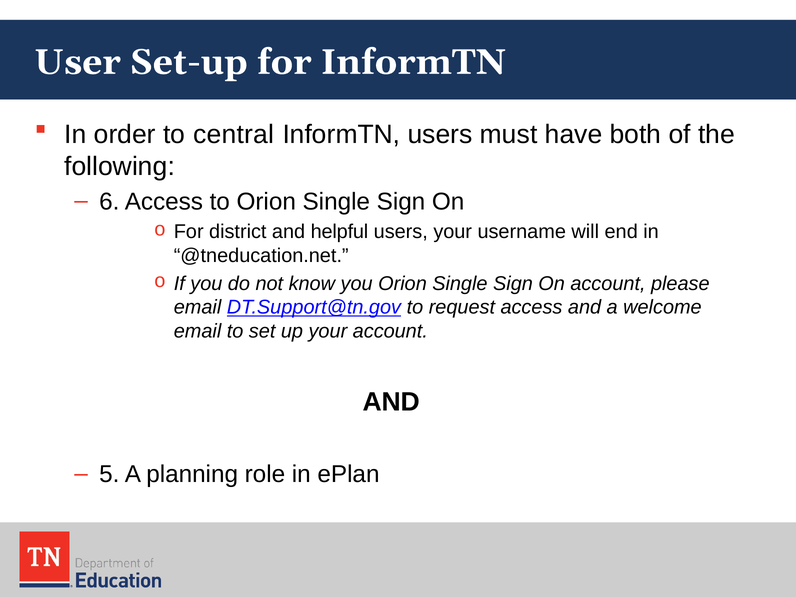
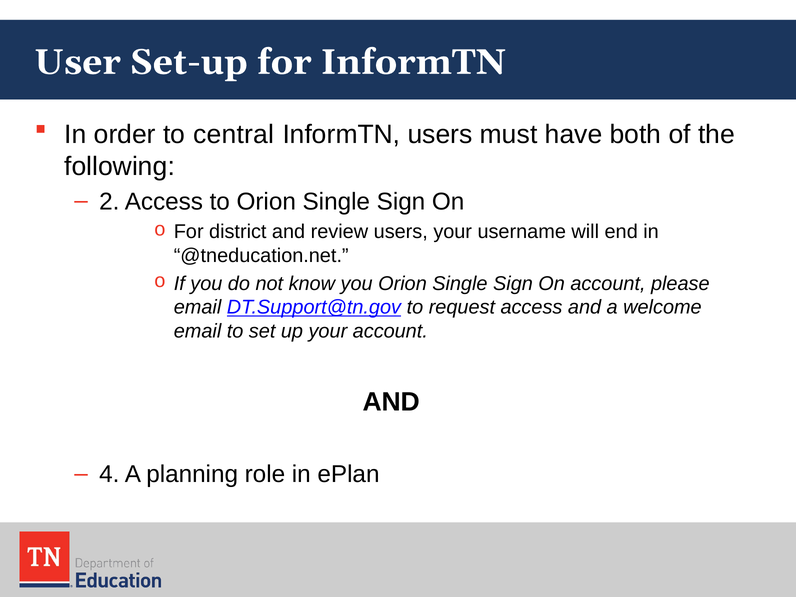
6: 6 -> 2 (109, 202)
helpful: helpful -> review (339, 232)
5: 5 -> 4 (109, 474)
